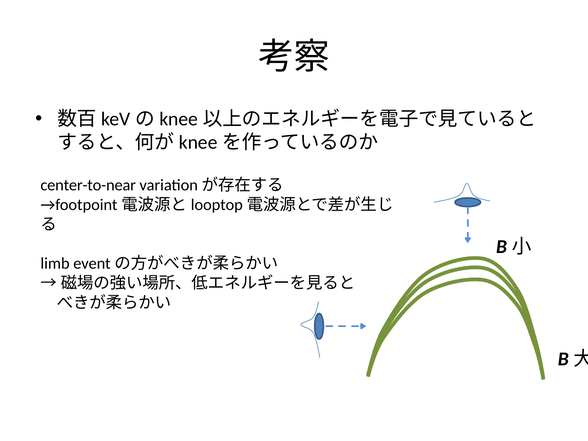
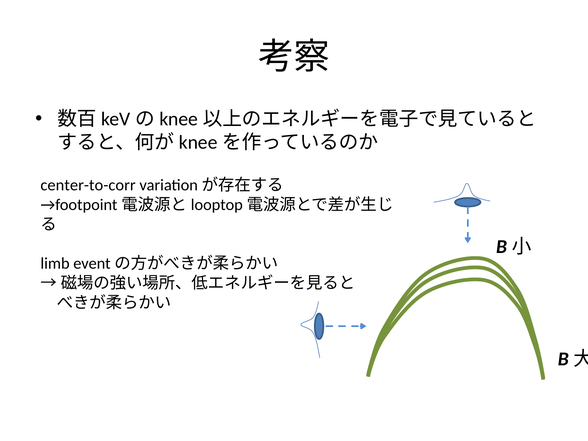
center-to-near: center-to-near -> center-to-corr (88, 185)
